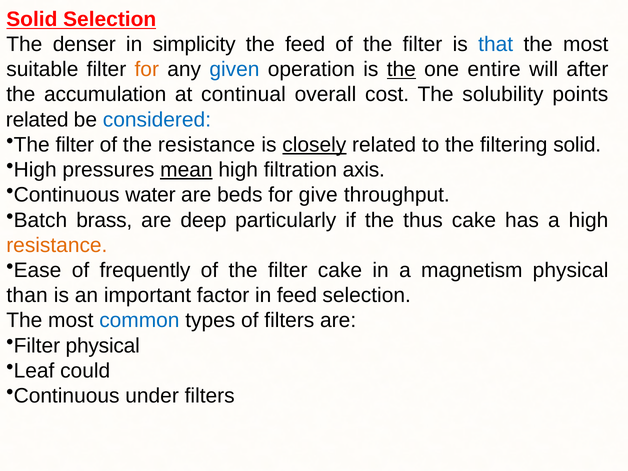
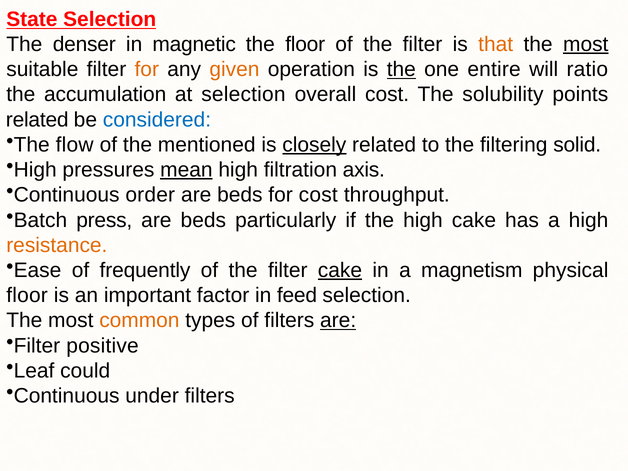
Solid: Solid -> State (32, 19)
simplicity: simplicity -> magnetic (194, 44)
the feed: feed -> floor (305, 44)
that colour: blue -> orange (496, 44)
most underline: none -> present (586, 44)
given colour: blue -> orange (234, 69)
after: after -> ratio (587, 69)
at continual: continual -> selection (243, 95)
filter: filter -> flow (75, 145)
the resistance: resistance -> mentioned (207, 145)
water: water -> order (150, 195)
for give: give -> cost (318, 195)
brass: brass -> press (104, 220)
deep: deep -> beds (203, 220)
the thus: thus -> high (423, 220)
cake underline: none -> present (340, 270)
than: than -> floor (27, 295)
common colour: blue -> orange (139, 321)
are underline: none -> present (338, 321)
Filter physical: physical -> positive (102, 346)
